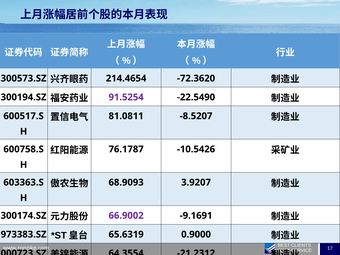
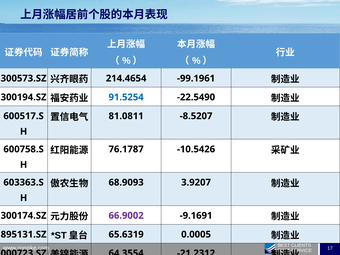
-72.3620: -72.3620 -> -99.1961 (196, 78)
91.5254 colour: purple -> blue (126, 97)
973383.SZ: 973383.SZ -> 895131.SZ (24, 234)
0.9000: 0.9000 -> 0.0005 (196, 234)
